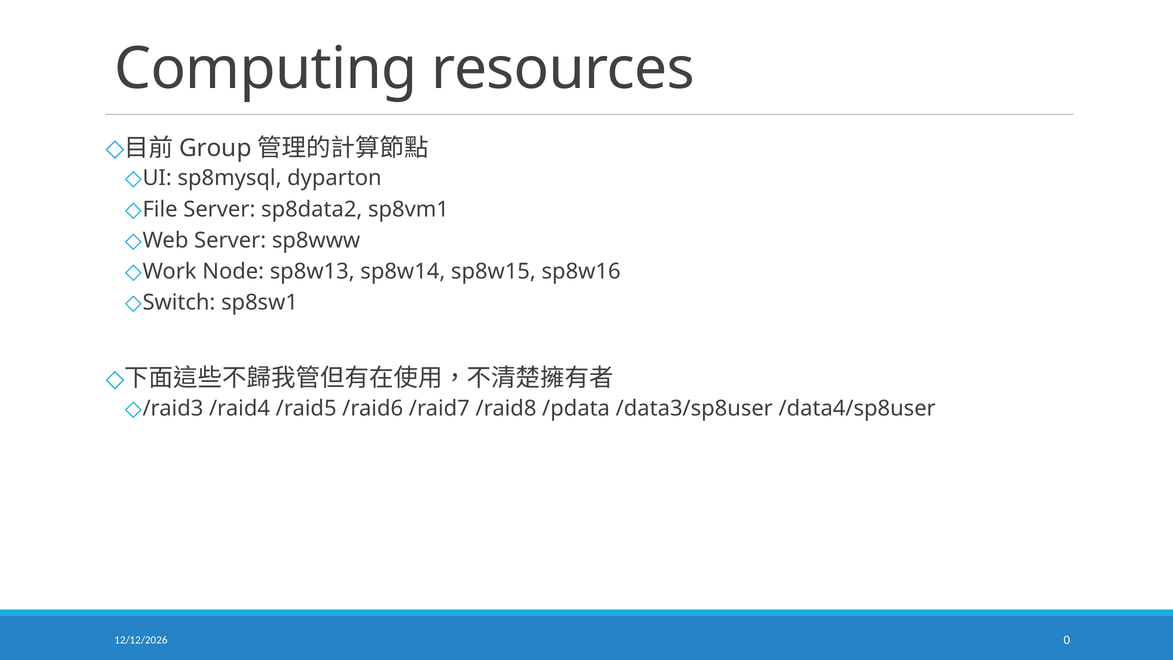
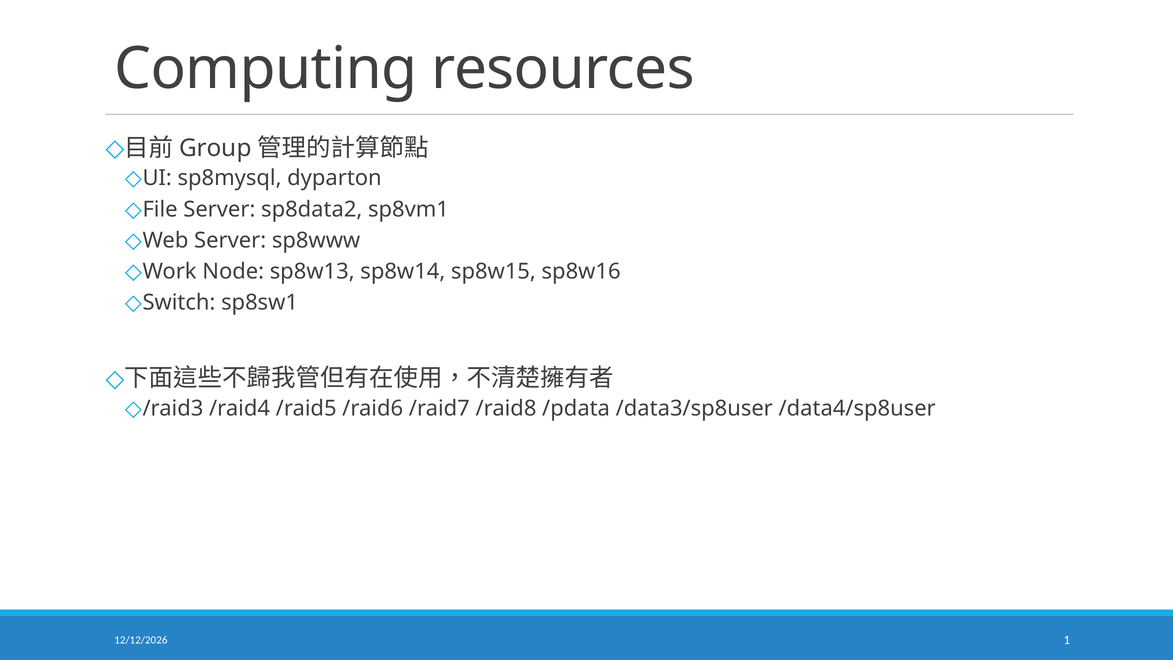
0: 0 -> 1 (1067, 640)
